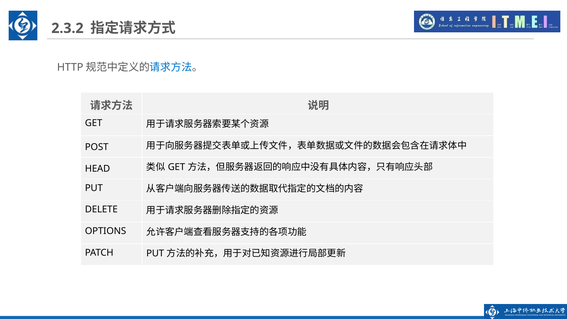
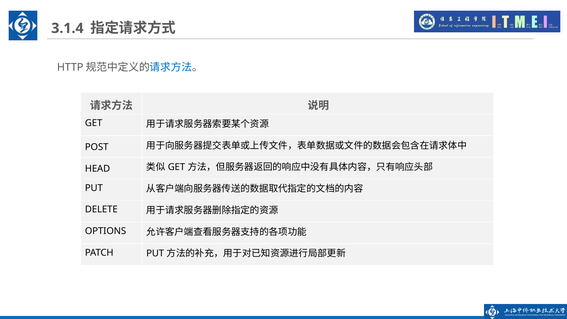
2.3.2: 2.3.2 -> 3.1.4 (67, 28)
